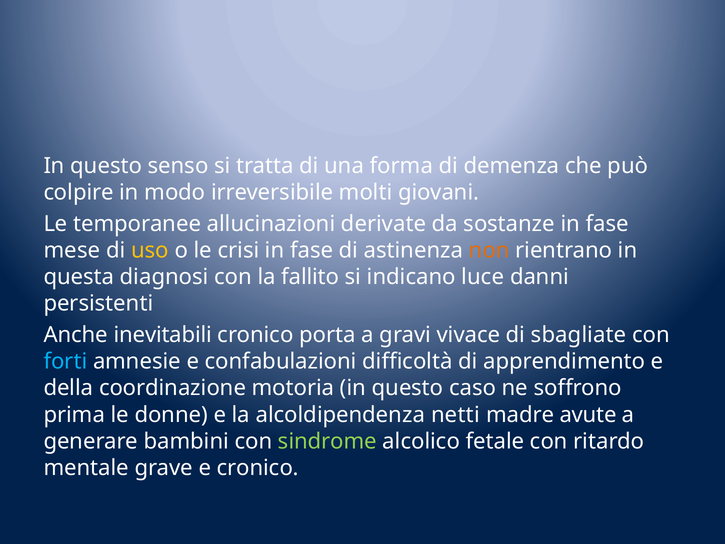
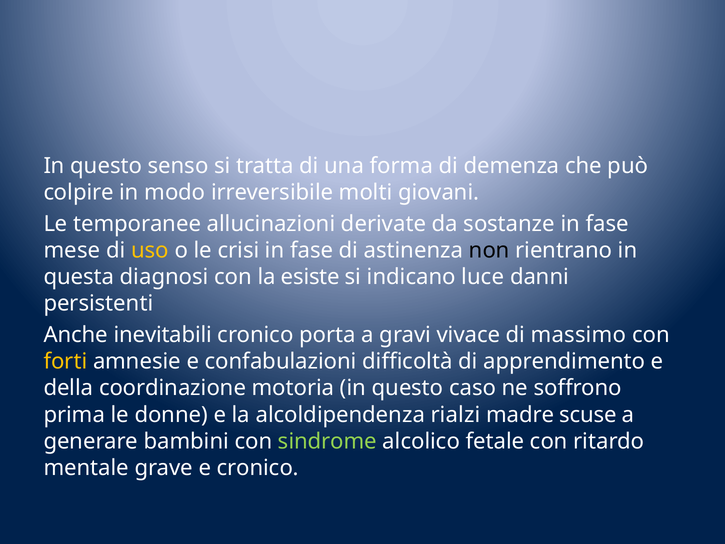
non colour: orange -> black (489, 250)
fallito: fallito -> esiste (310, 277)
sbagliate: sbagliate -> massimo (579, 335)
forti colour: light blue -> yellow (65, 361)
netti: netti -> rialzi (456, 415)
avute: avute -> scuse (588, 415)
